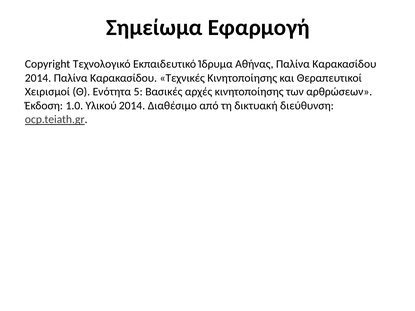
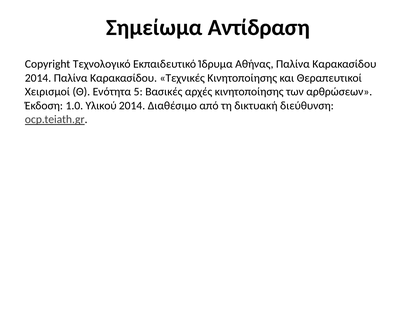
Εφαρμογή: Εφαρμογή -> Αντίδραση (259, 28)
